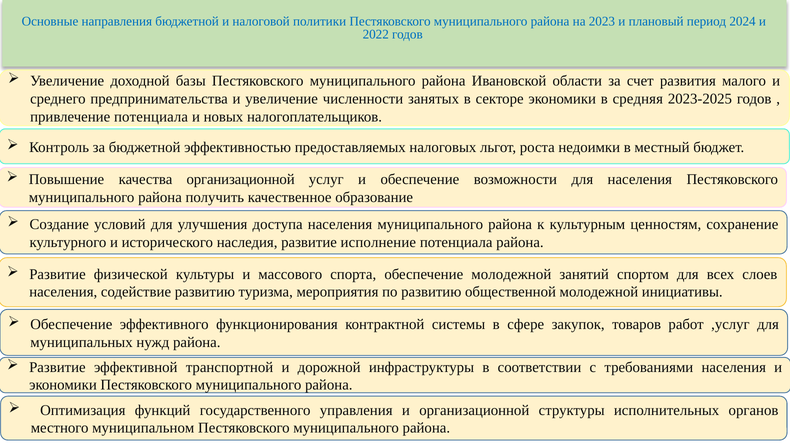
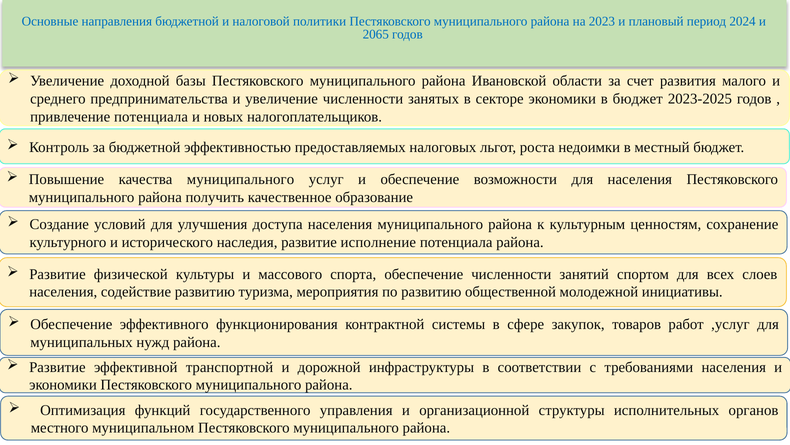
2022: 2022 -> 2065 (376, 34)
в средняя: средняя -> бюджет (638, 99)
качества организационной: организационной -> муниципального (241, 179)
обеспечение молодежной: молодежной -> численности (511, 274)
